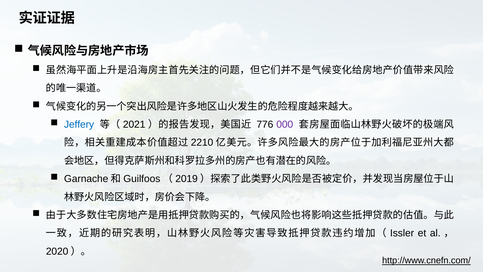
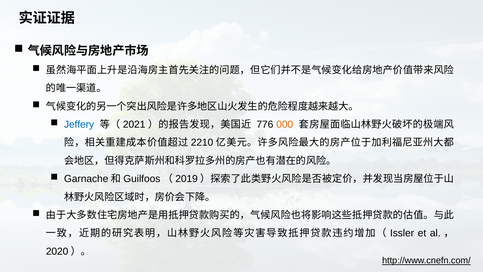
000 colour: purple -> orange (285, 124)
